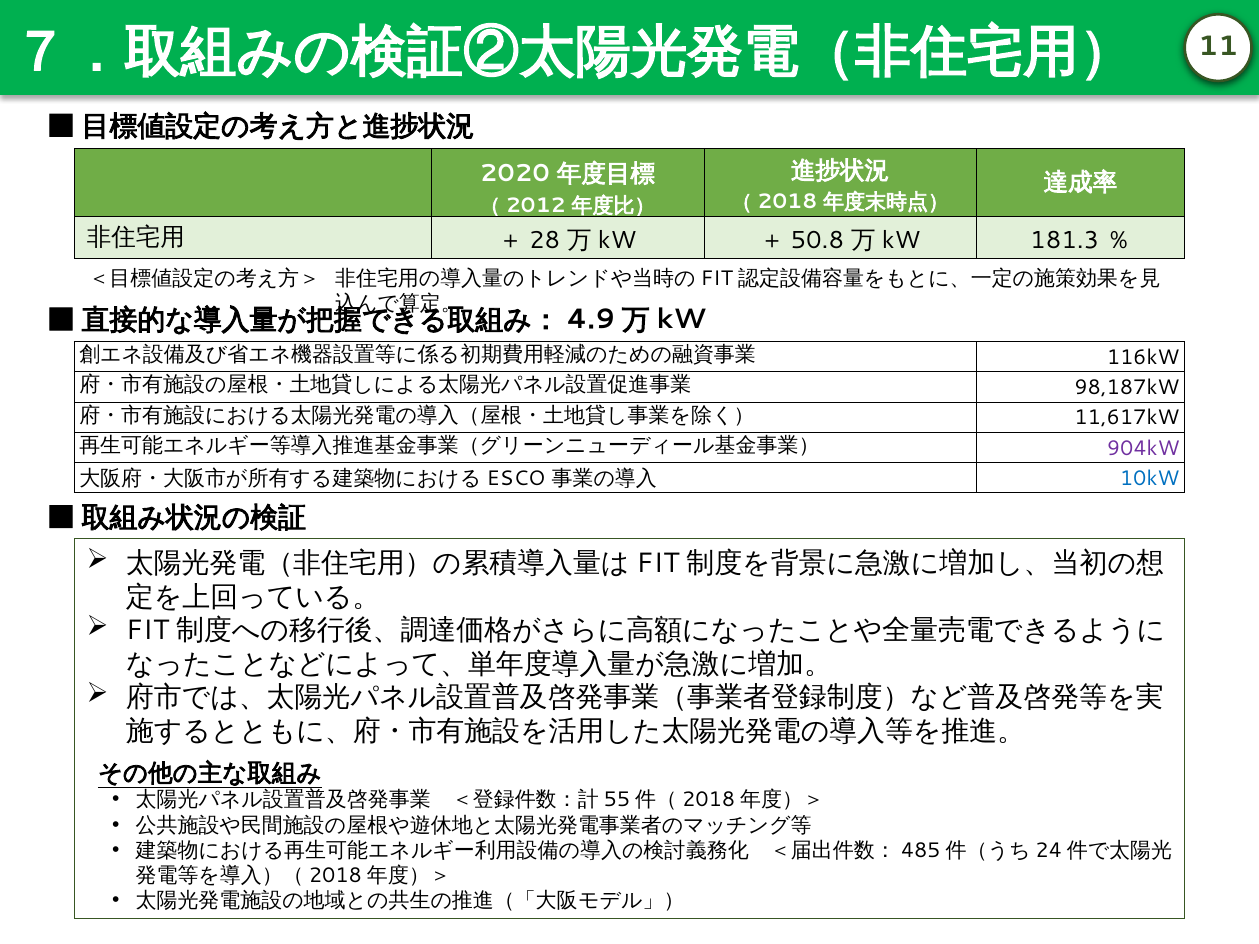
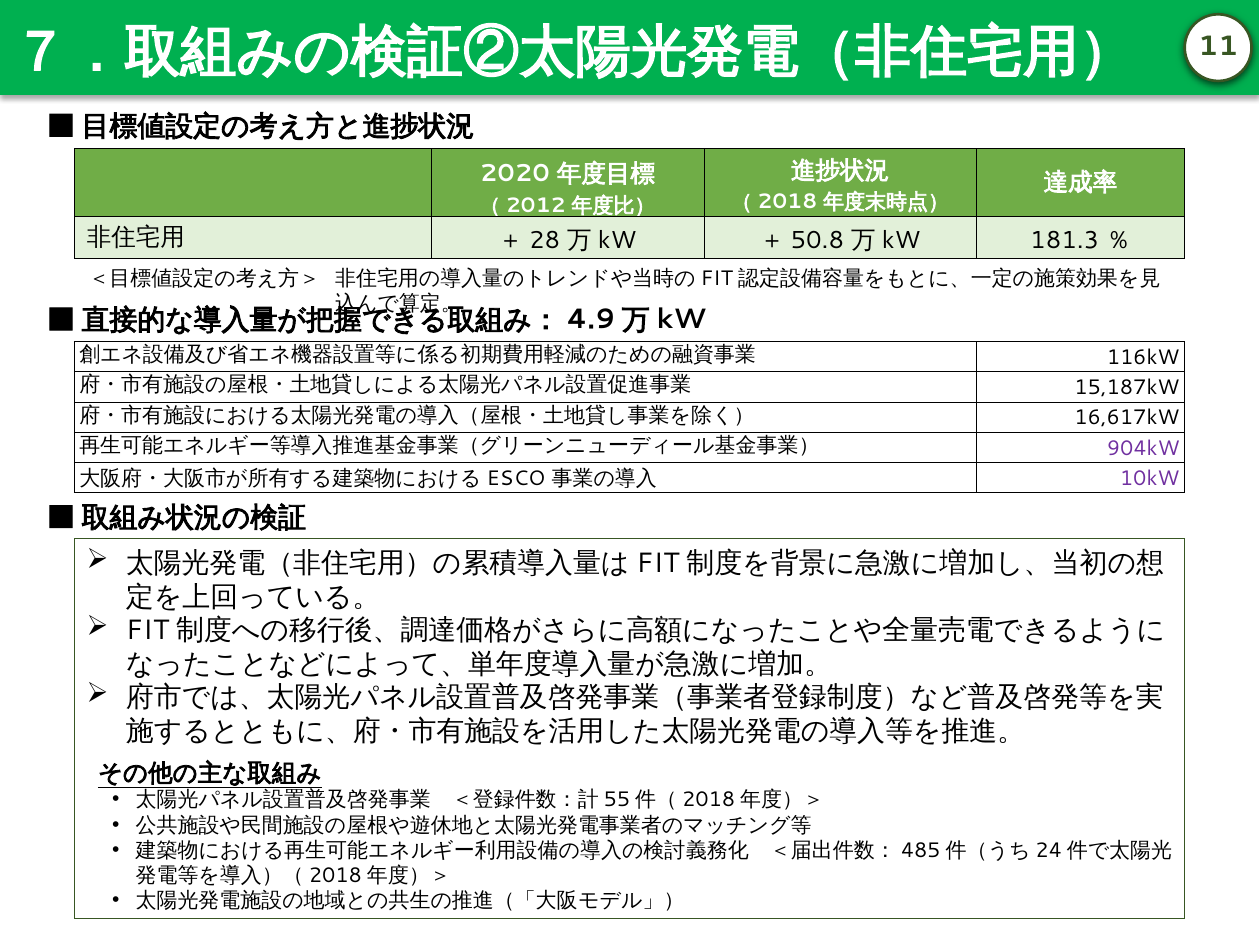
98,187kW: 98,187kW -> 15,187kW (1127, 388)
11,617kW: 11,617kW -> 16,617kW (1127, 418)
10kW colour: blue -> purple (1150, 478)
